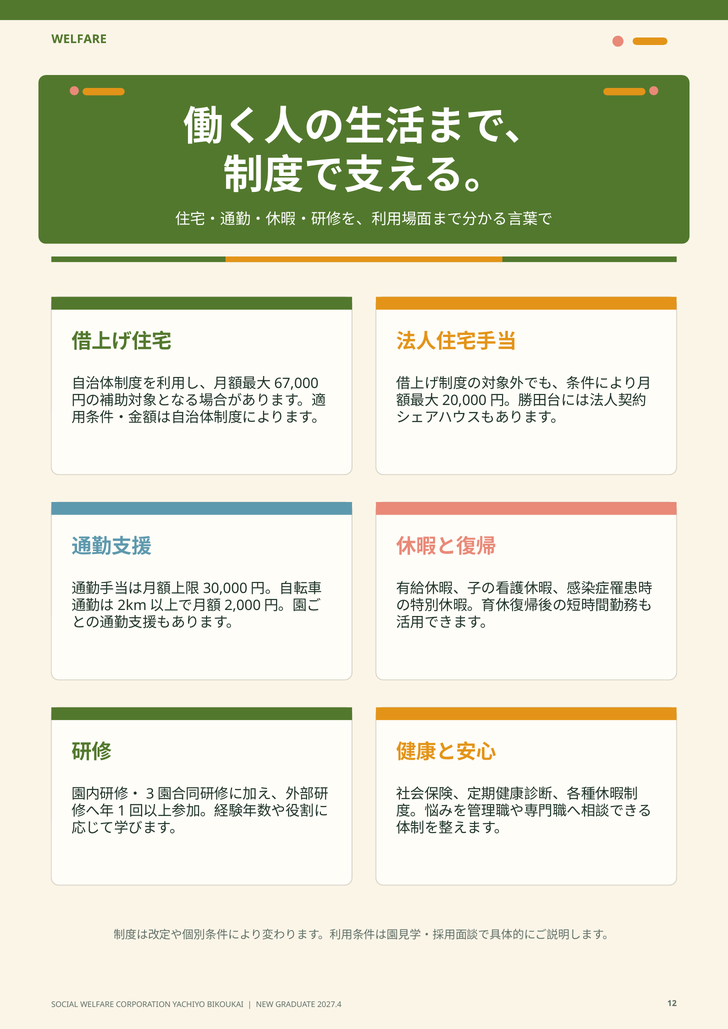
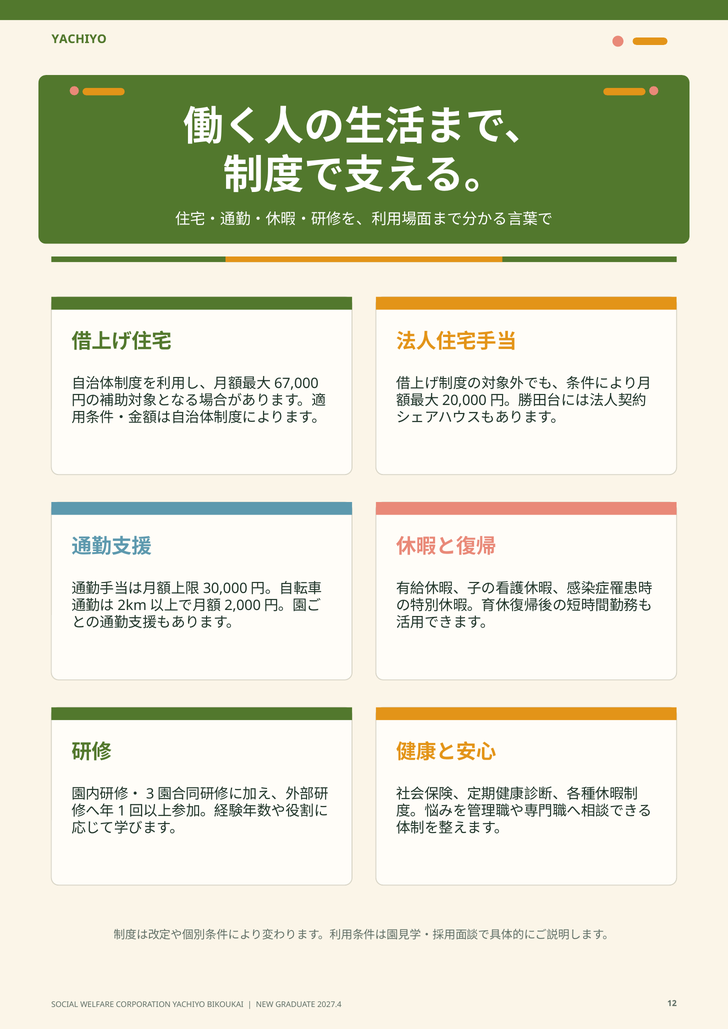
WELFARE: WELFARE -> YACHIYO (79, 39)
